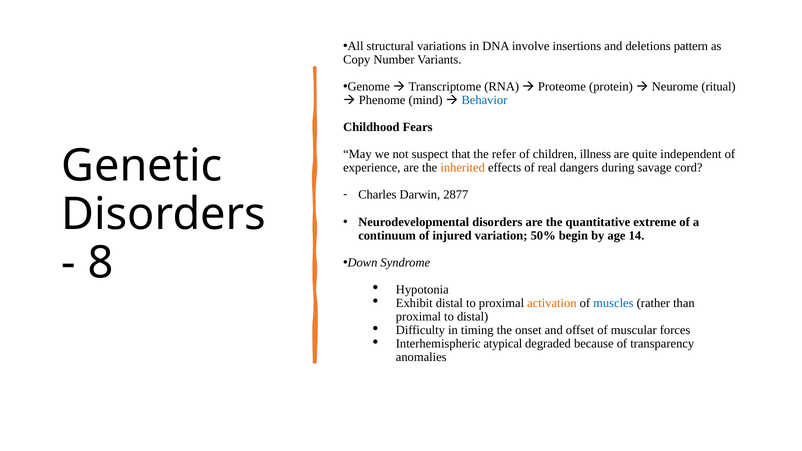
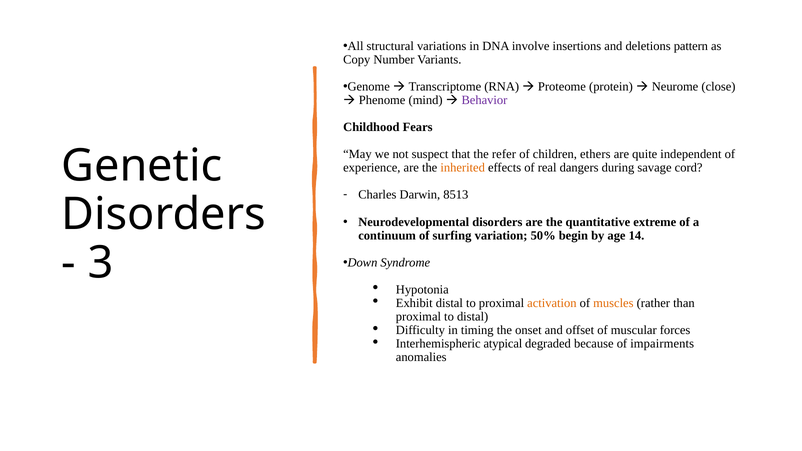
ritual: ritual -> close (718, 87)
Behavior colour: blue -> purple (484, 100)
illness: illness -> ethers (595, 154)
2877: 2877 -> 8513 (456, 195)
injured: injured -> surfing (452, 236)
8: 8 -> 3 (100, 263)
muscles colour: blue -> orange (613, 303)
transparency: transparency -> impairments (662, 344)
